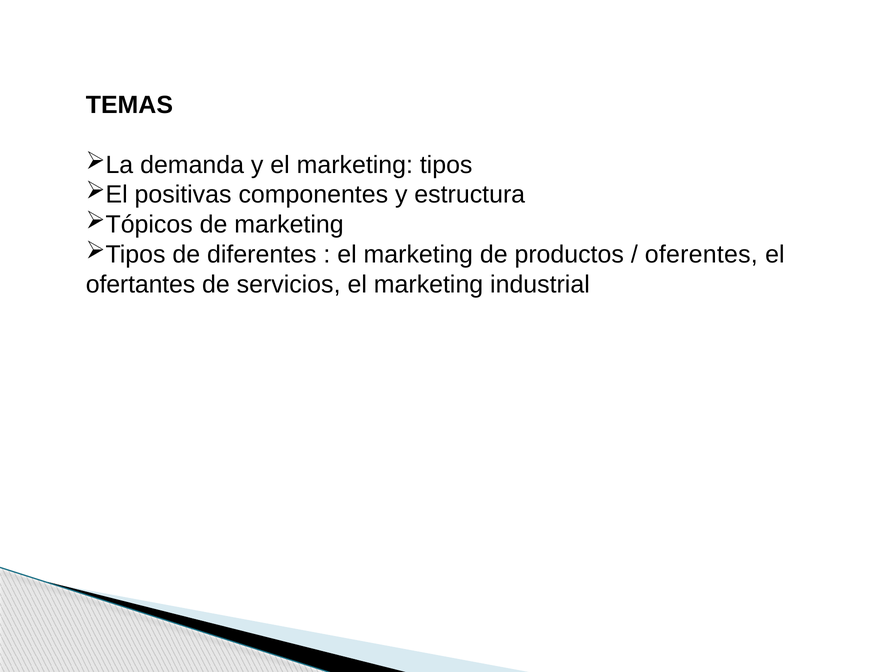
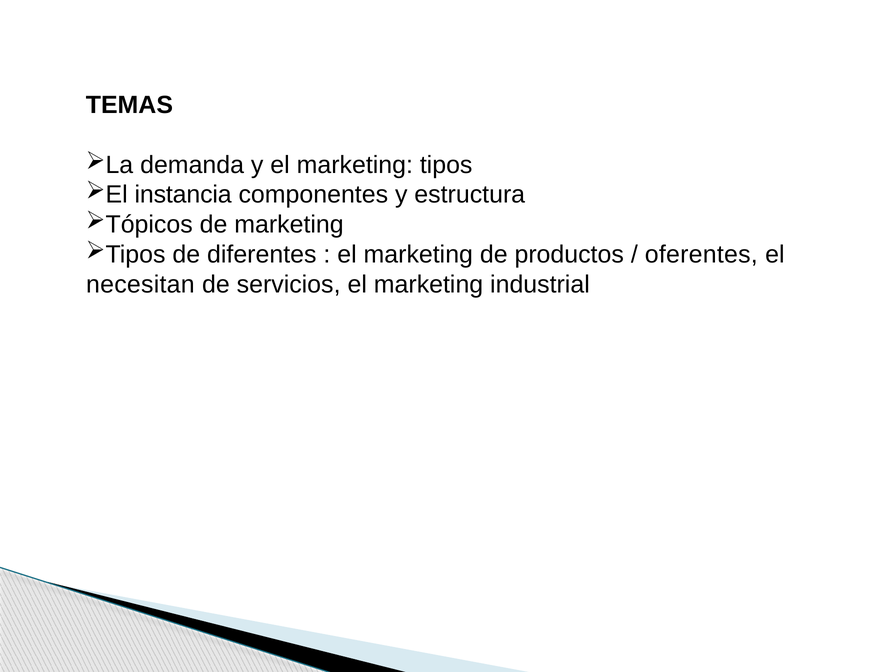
positivas: positivas -> instancia (183, 195)
ofertantes: ofertantes -> necesitan (140, 284)
